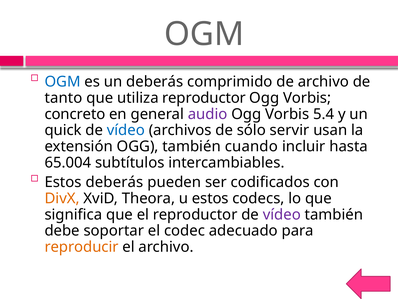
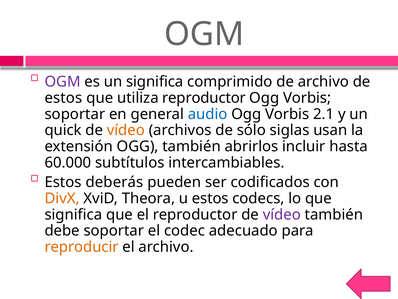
OGM colour: blue -> purple (63, 82)
un deberás: deberás -> significa (155, 82)
tanto: tanto -> estos (63, 98)
concreto: concreto -> soportar (75, 114)
audio colour: purple -> blue (208, 114)
5.4: 5.4 -> 2.1 (324, 114)
vídeo colour: blue -> orange (126, 130)
servir: servir -> siglas (290, 130)
cuando: cuando -> abrirlos (251, 146)
65.004: 65.004 -> 60.000 (68, 162)
